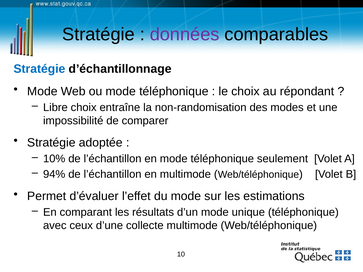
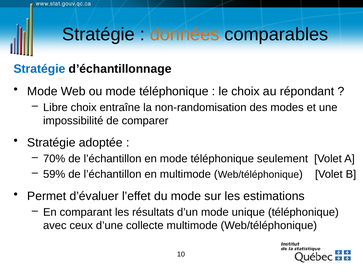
données colour: purple -> orange (185, 34)
10%: 10% -> 70% (54, 159)
94%: 94% -> 59% (54, 174)
